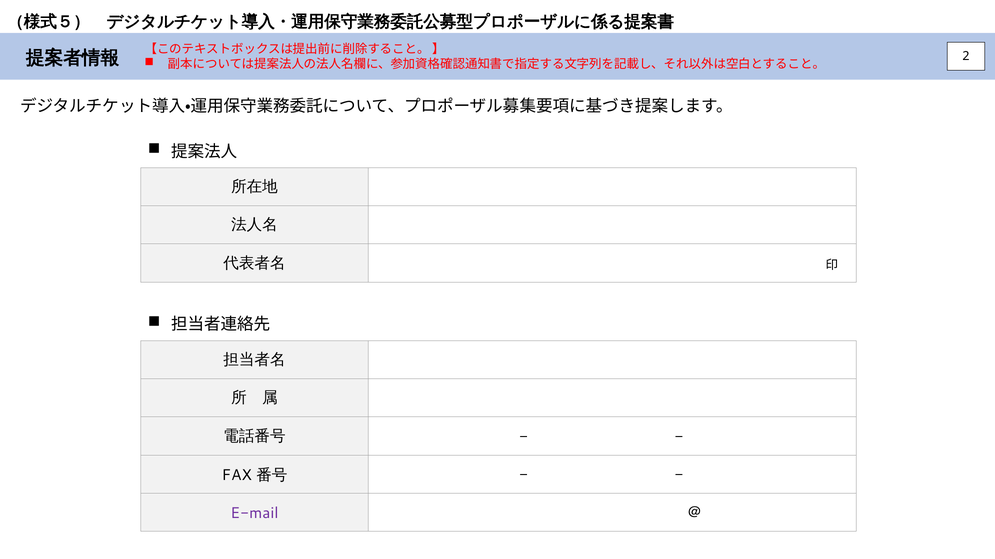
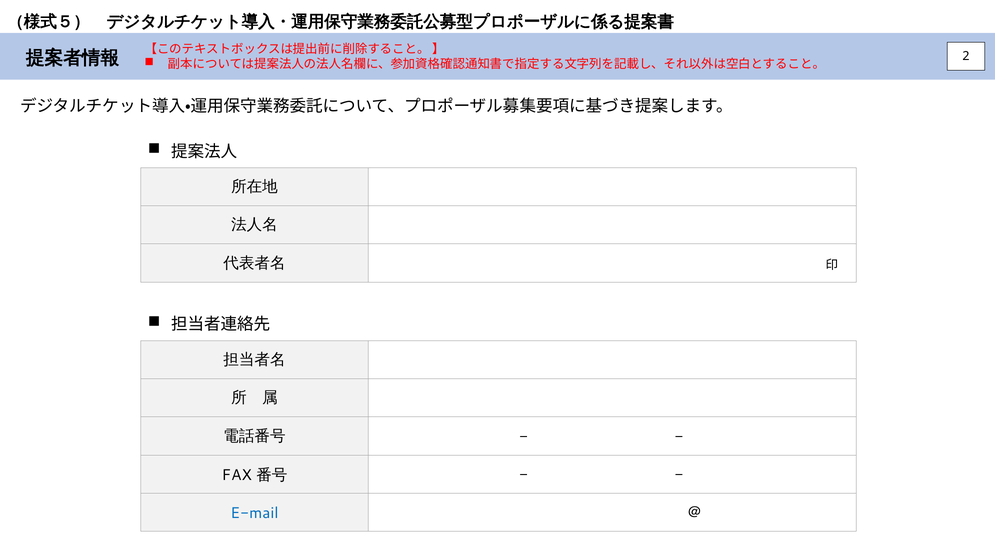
E-mail colour: purple -> blue (254, 514)
